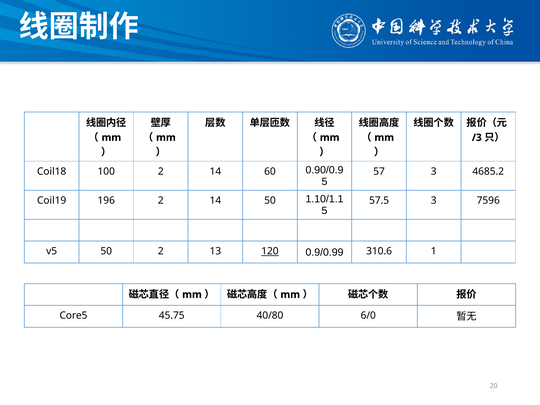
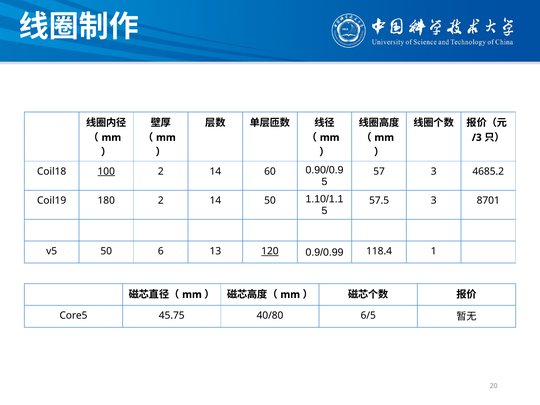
100 underline: none -> present (106, 171)
196: 196 -> 180 (106, 200)
7596: 7596 -> 8701 (488, 200)
50 2: 2 -> 6 (161, 251)
310.6: 310.6 -> 118.4 (379, 251)
6/0: 6/0 -> 6/5 (368, 316)
